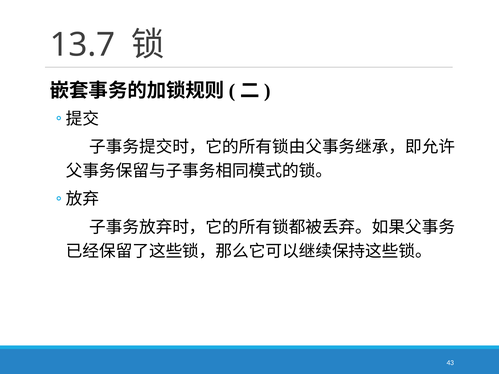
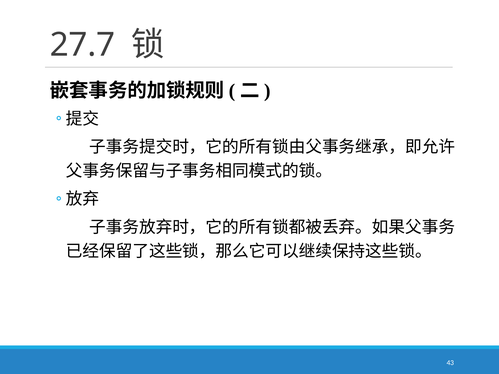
13.7: 13.7 -> 27.7 (82, 45)
